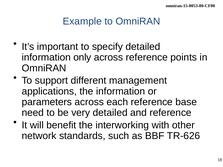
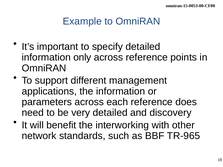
base: base -> does (186, 102)
and reference: reference -> discovery (171, 113)
TR-626: TR-626 -> TR-965 (184, 136)
